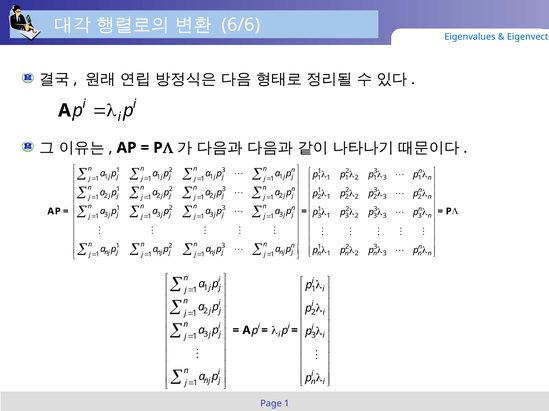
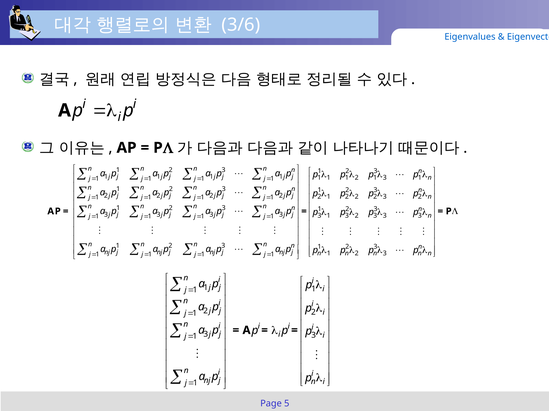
6/6: 6/6 -> 3/6 (241, 25)
Page 1: 1 -> 5 (287, 404)
